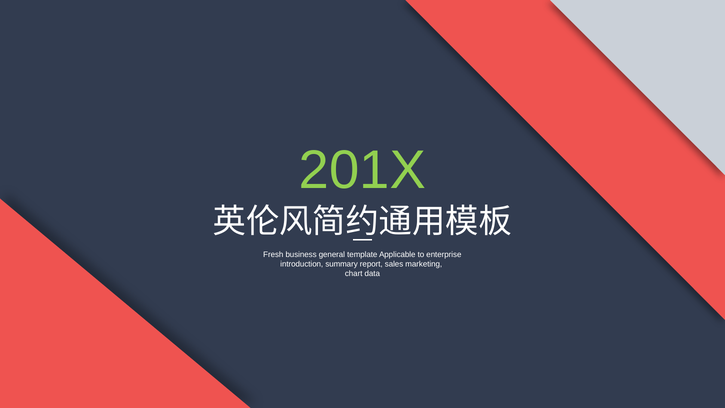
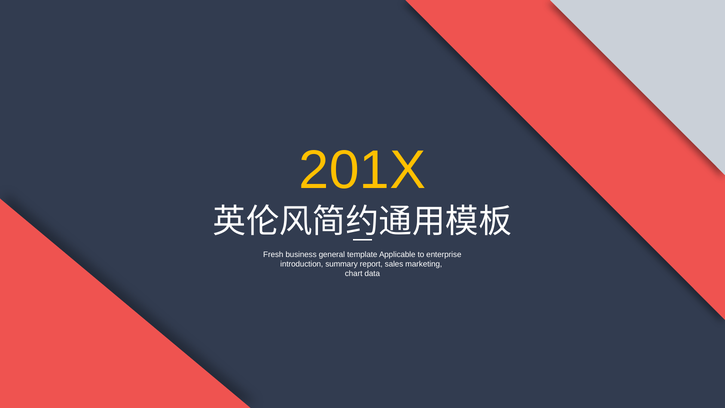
201X colour: light green -> yellow (362, 170)
